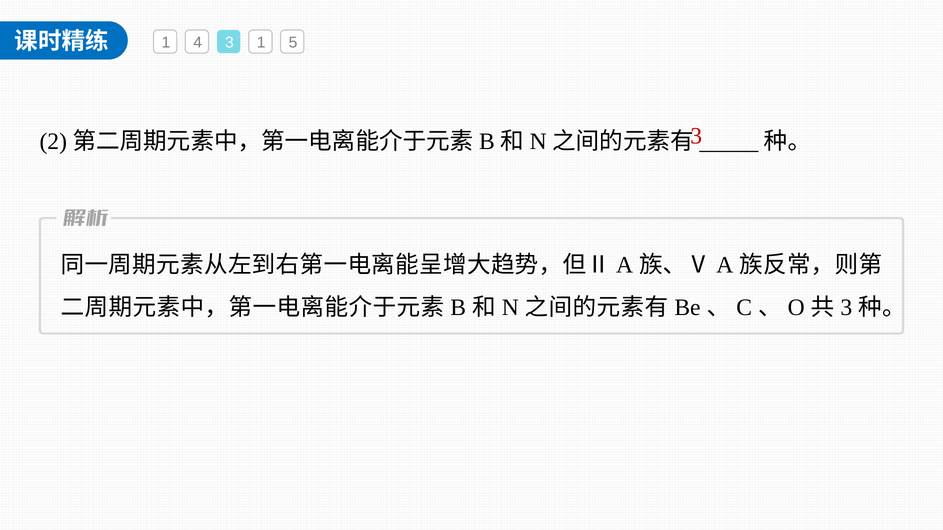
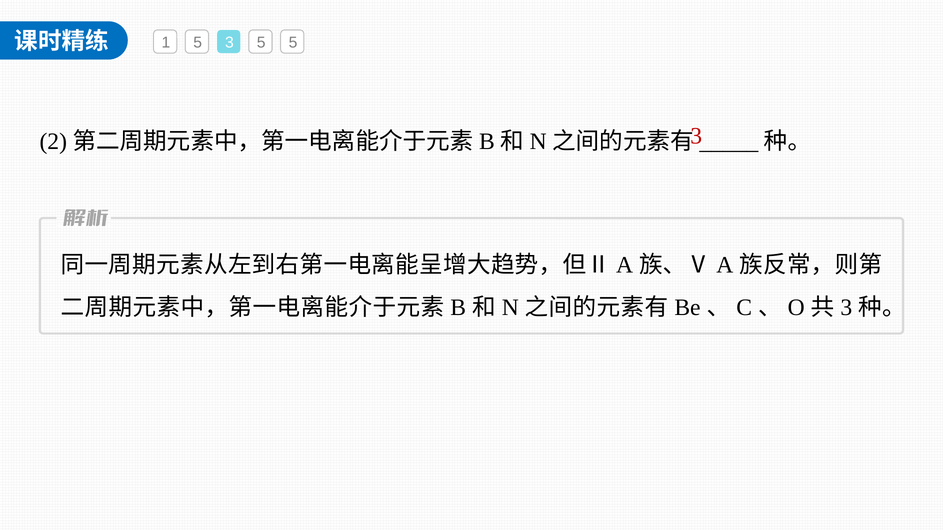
1 4: 4 -> 5 (198, 43)
3 1: 1 -> 5 (261, 43)
